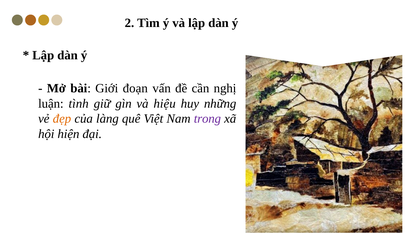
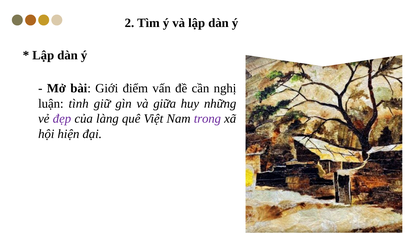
đoạn: đoạn -> điểm (135, 89)
hiệu: hiệu -> giữa (165, 104)
đẹp colour: orange -> purple (62, 119)
